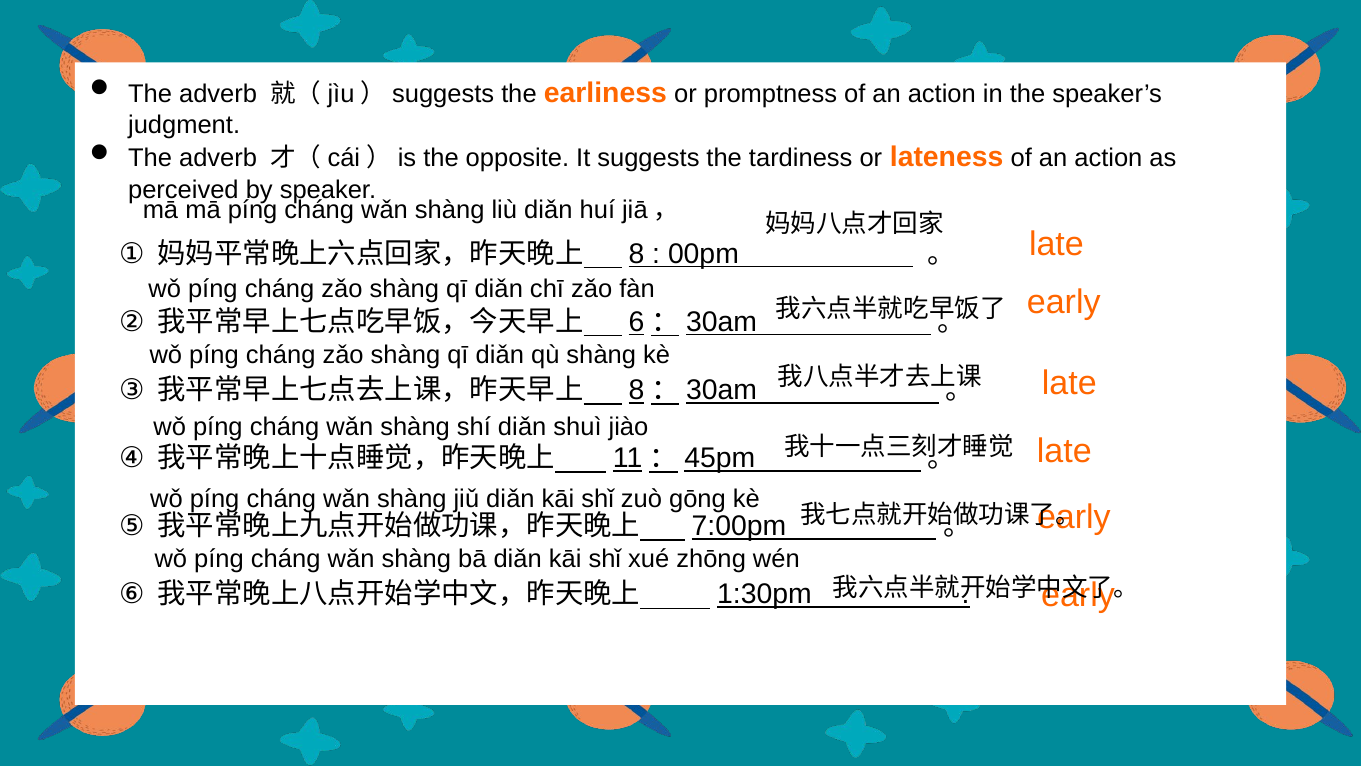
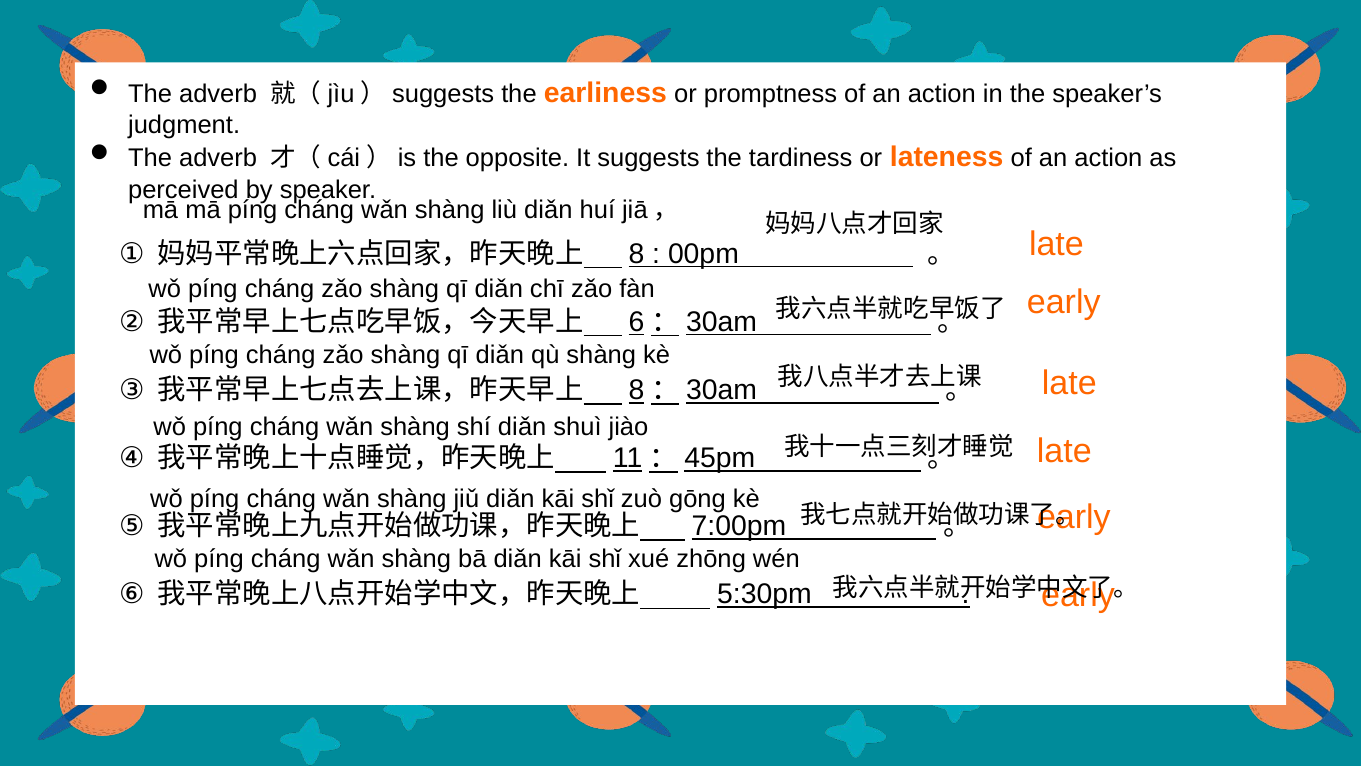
1:30pm: 1:30pm -> 5:30pm (764, 594)
